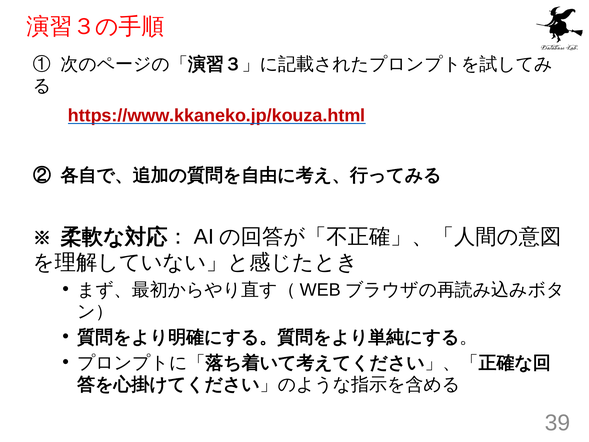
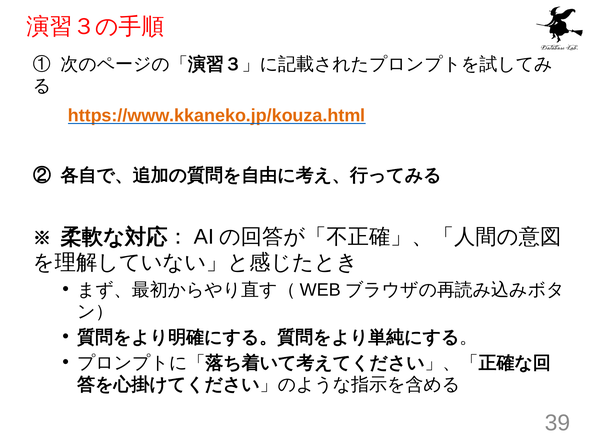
https://www.kkaneko.jp/kouza.html colour: red -> orange (217, 115)
